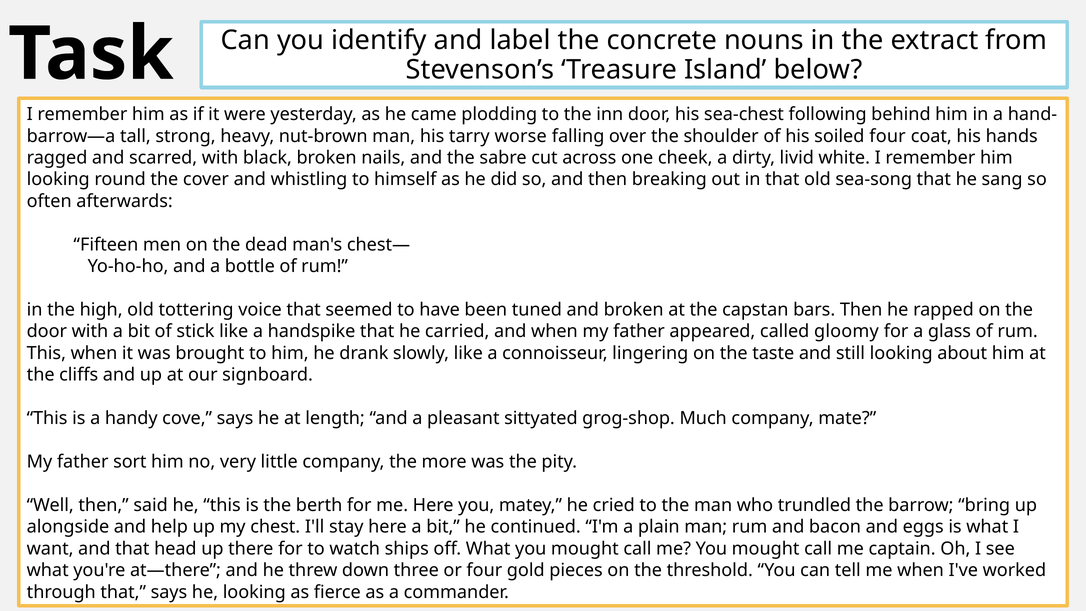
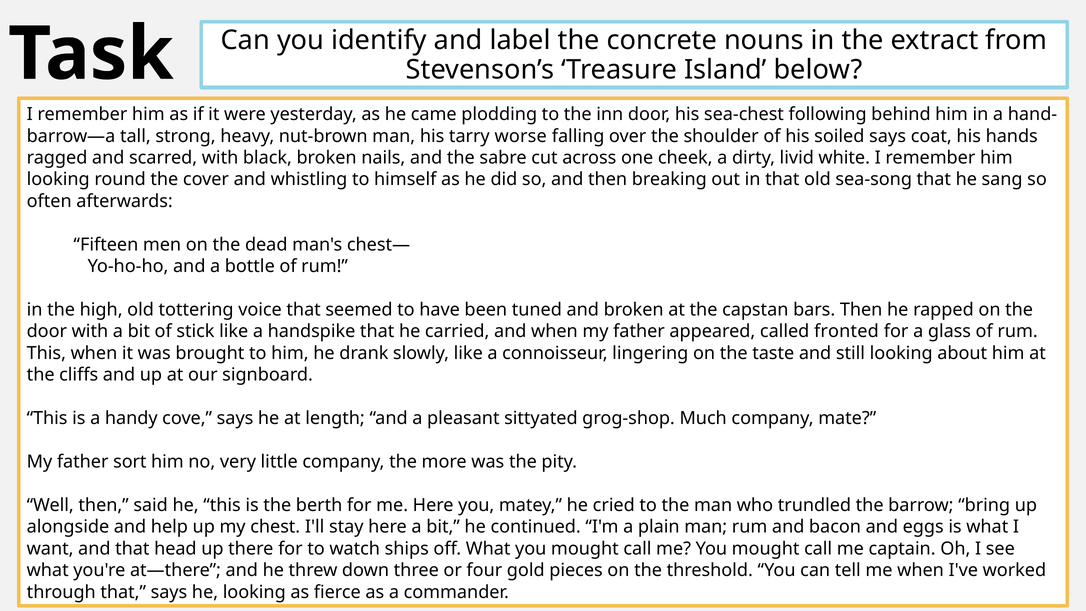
soiled four: four -> says (888, 136)
gloomy: gloomy -> fronted (846, 331)
